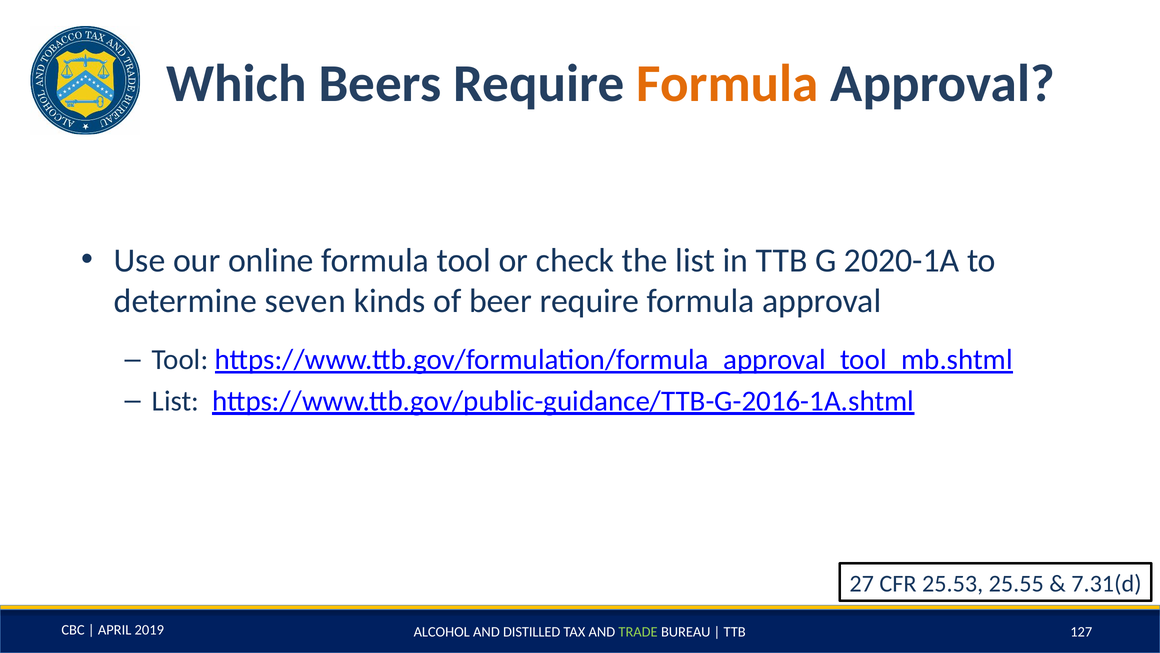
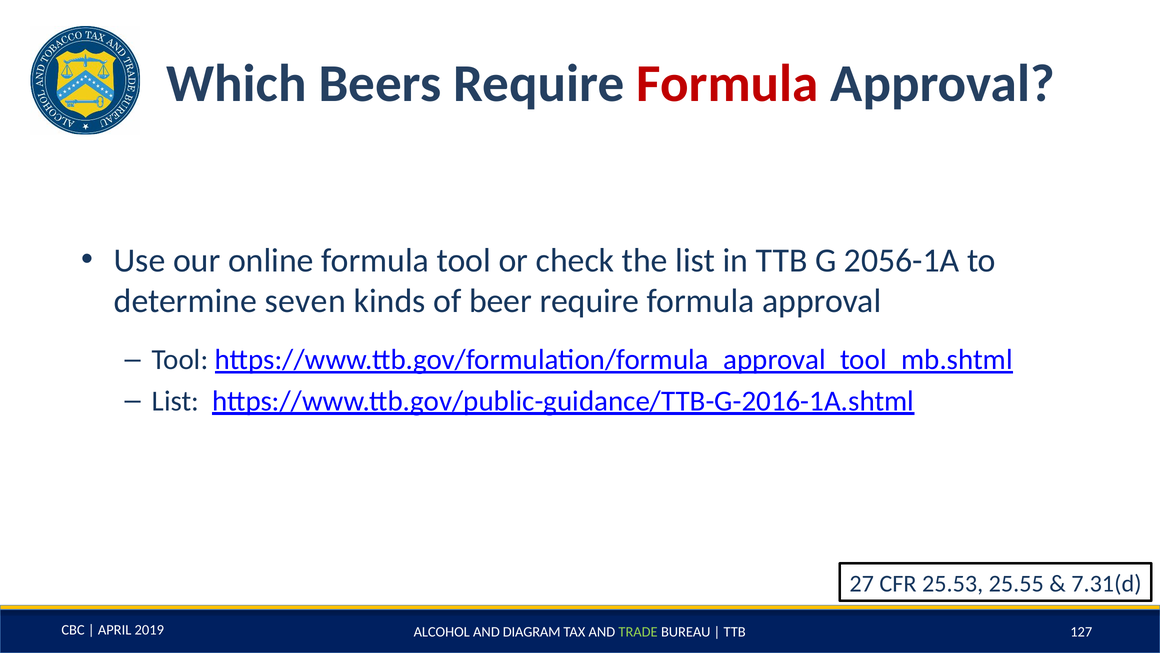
Formula colour: orange -> red (727, 83)
2020-1A: 2020-1A -> 2056-1A (902, 260)
DISTILLED: DISTILLED -> DIAGRAM (532, 632)
